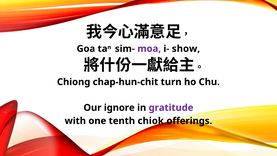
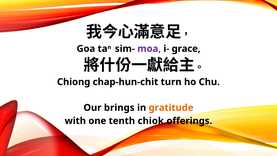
show: show -> grace (186, 49)
ignore: ignore -> brings (119, 108)
gratitude colour: purple -> orange (171, 108)
